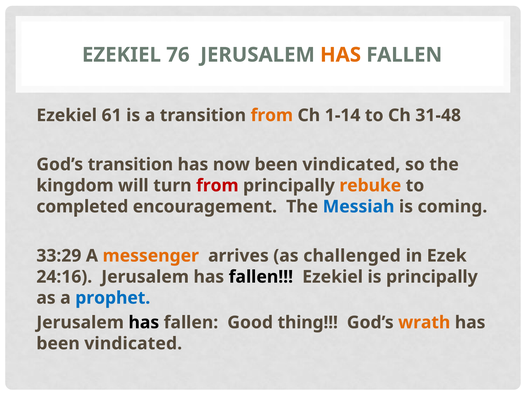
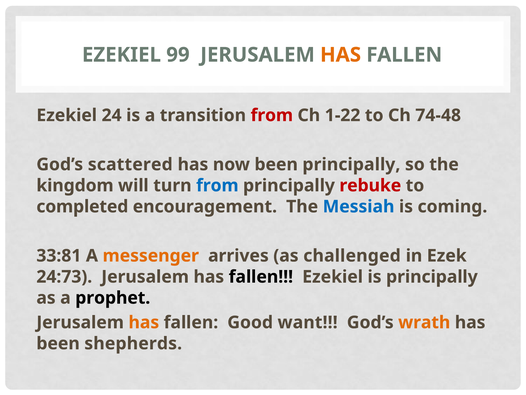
76: 76 -> 99 (178, 55)
61: 61 -> 24 (112, 115)
from colour: orange -> red (272, 115)
1-14: 1-14 -> 1-22 (343, 115)
31-48: 31-48 -> 74-48 (438, 115)
God’s transition: transition -> scattered (130, 164)
now been vindicated: vindicated -> principally (351, 164)
from colour: red -> blue (217, 185)
rebuke colour: orange -> red (370, 185)
33:29: 33:29 -> 33:81 (59, 255)
24:16: 24:16 -> 24:73 (64, 276)
prophet colour: blue -> black (113, 298)
has colour: black -> orange (144, 322)
thing: thing -> want (308, 322)
vindicated: vindicated -> shepherds (133, 343)
